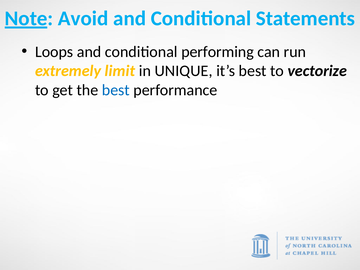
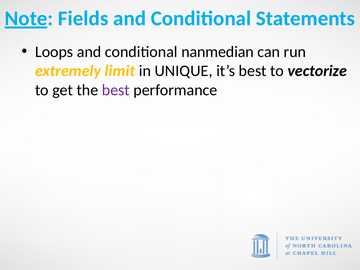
Avoid: Avoid -> Fields (83, 19)
performing: performing -> nanmedian (218, 52)
best colour: blue -> purple (116, 90)
